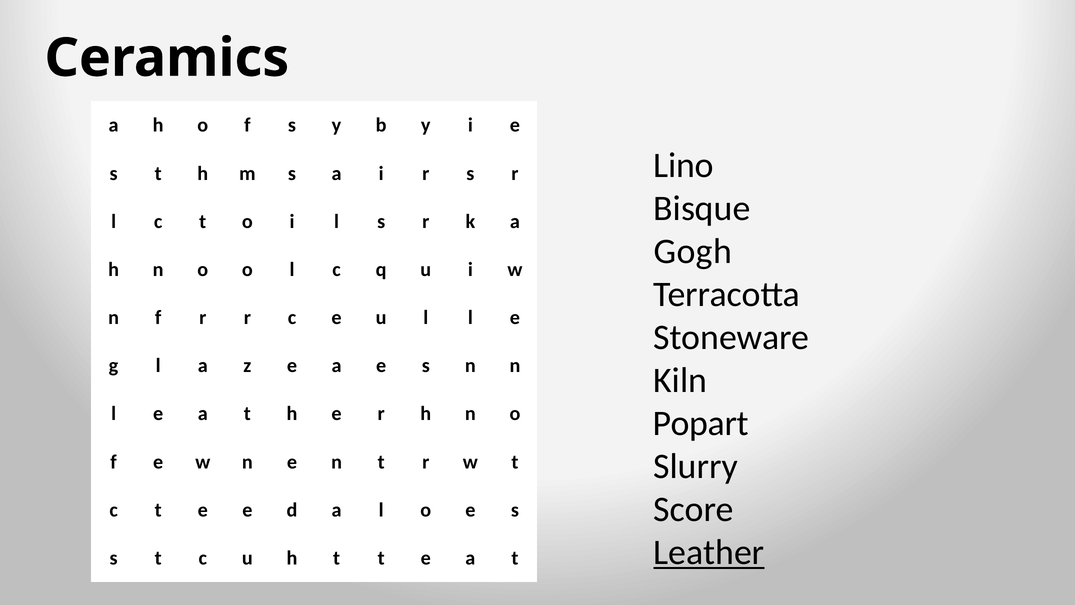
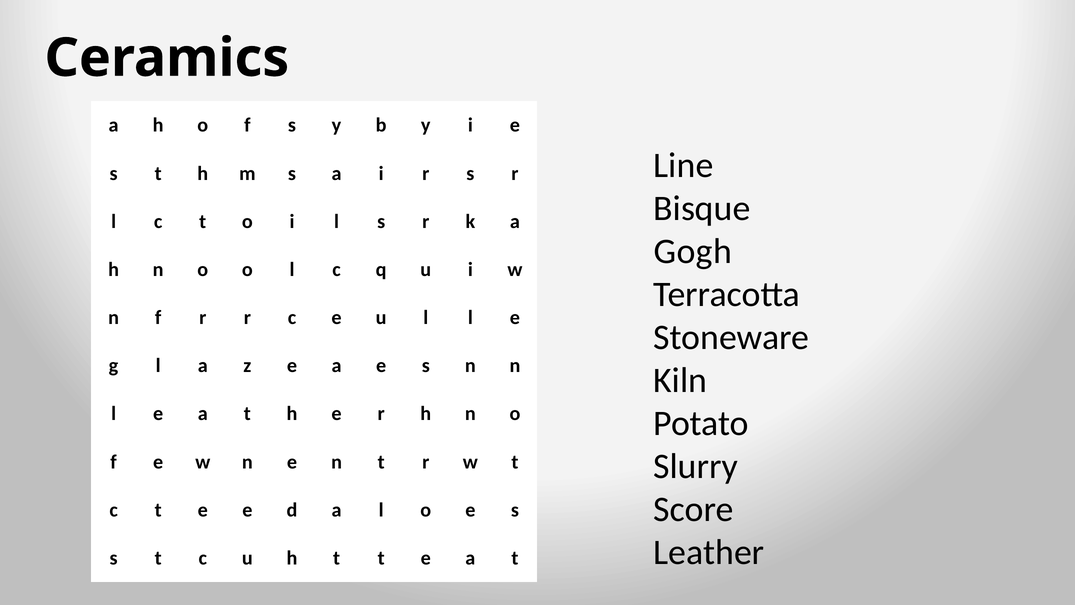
Lino: Lino -> Line (683, 165)
Popart: Popart -> Potato (701, 423)
Leather underline: present -> none (709, 552)
